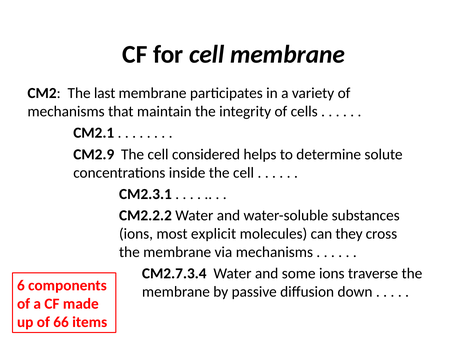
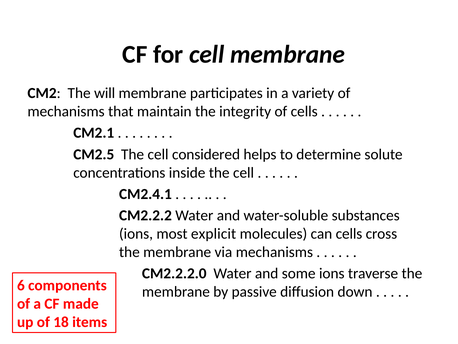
last: last -> will (105, 93)
CM2.9: CM2.9 -> CM2.5 (94, 154)
CM2.3.1: CM2.3.1 -> CM2.4.1 (145, 194)
can they: they -> cells (349, 233)
CM2.7.3.4: CM2.7.3.4 -> CM2.2.2.0 (174, 273)
66: 66 -> 18 (61, 322)
